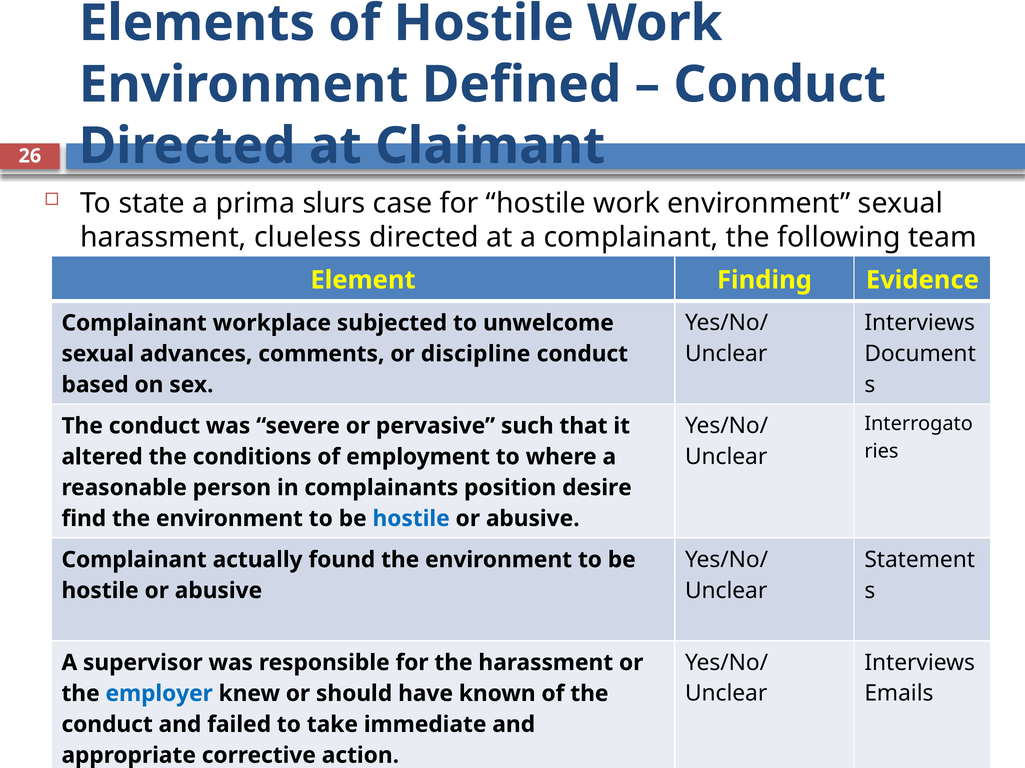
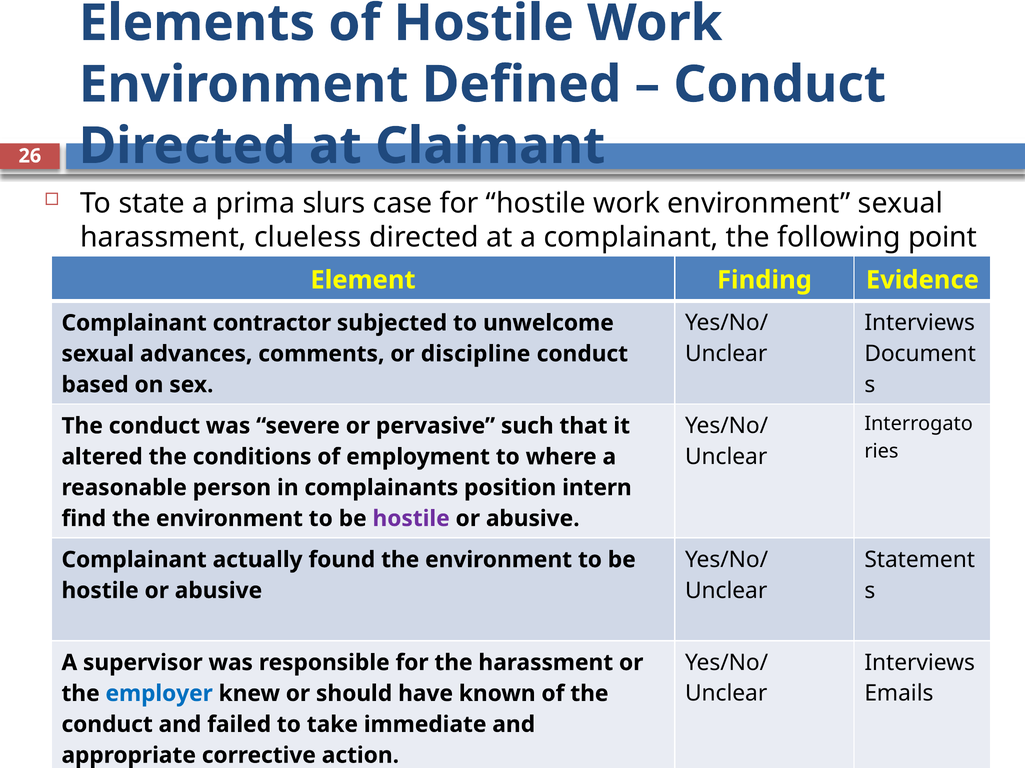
team: team -> point (943, 238)
workplace: workplace -> contractor (272, 323)
desire: desire -> intern (597, 488)
hostile colour: blue -> purple (411, 519)
